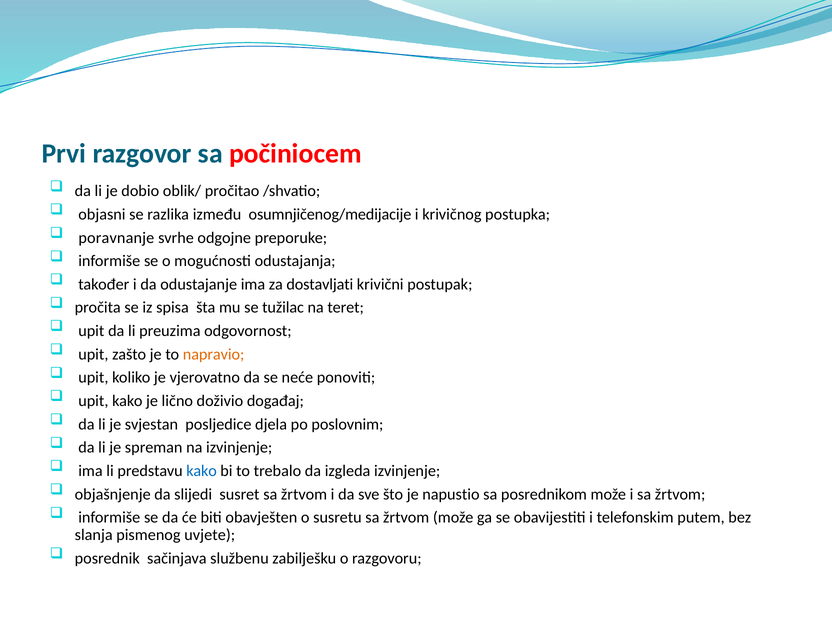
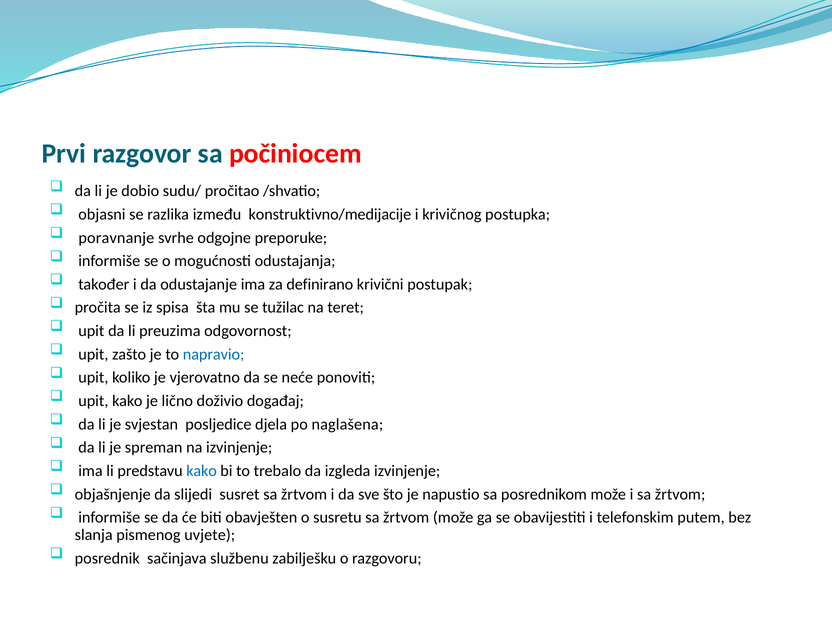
oblik/: oblik/ -> sudu/ (182, 191)
osumnjičenog/medijacije: osumnjičenog/medijacije -> konstruktivno/medijacije (330, 214)
dostavljati: dostavljati -> definirano (320, 284)
napravio colour: orange -> blue (214, 354)
poslovnim: poslovnim -> naglašena (347, 424)
